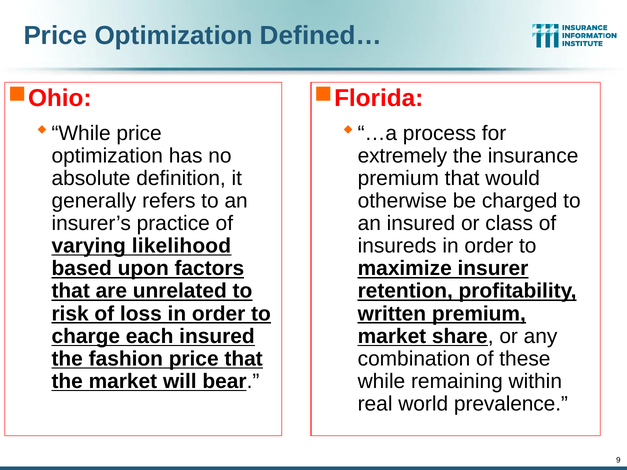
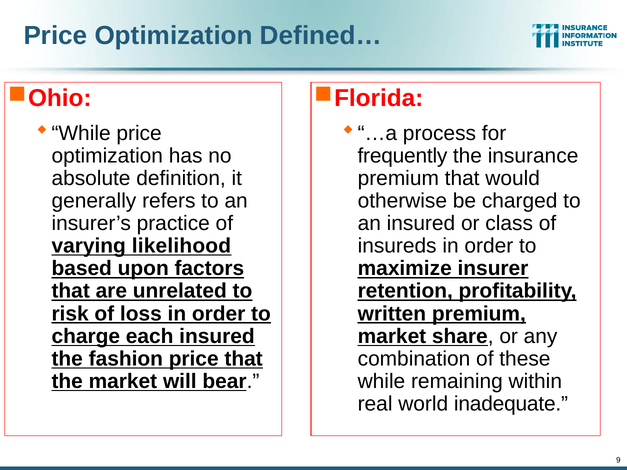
extremely: extremely -> frequently (402, 156)
prevalence: prevalence -> inadequate (511, 404)
